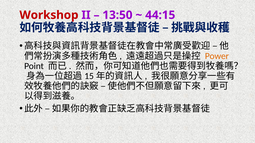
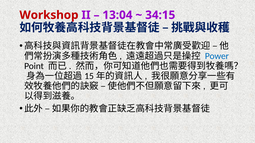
13:50: 13:50 -> 13:04 (117, 15)
44:15: 44:15 -> 34:15 (160, 15)
Power colour: orange -> blue (217, 56)
